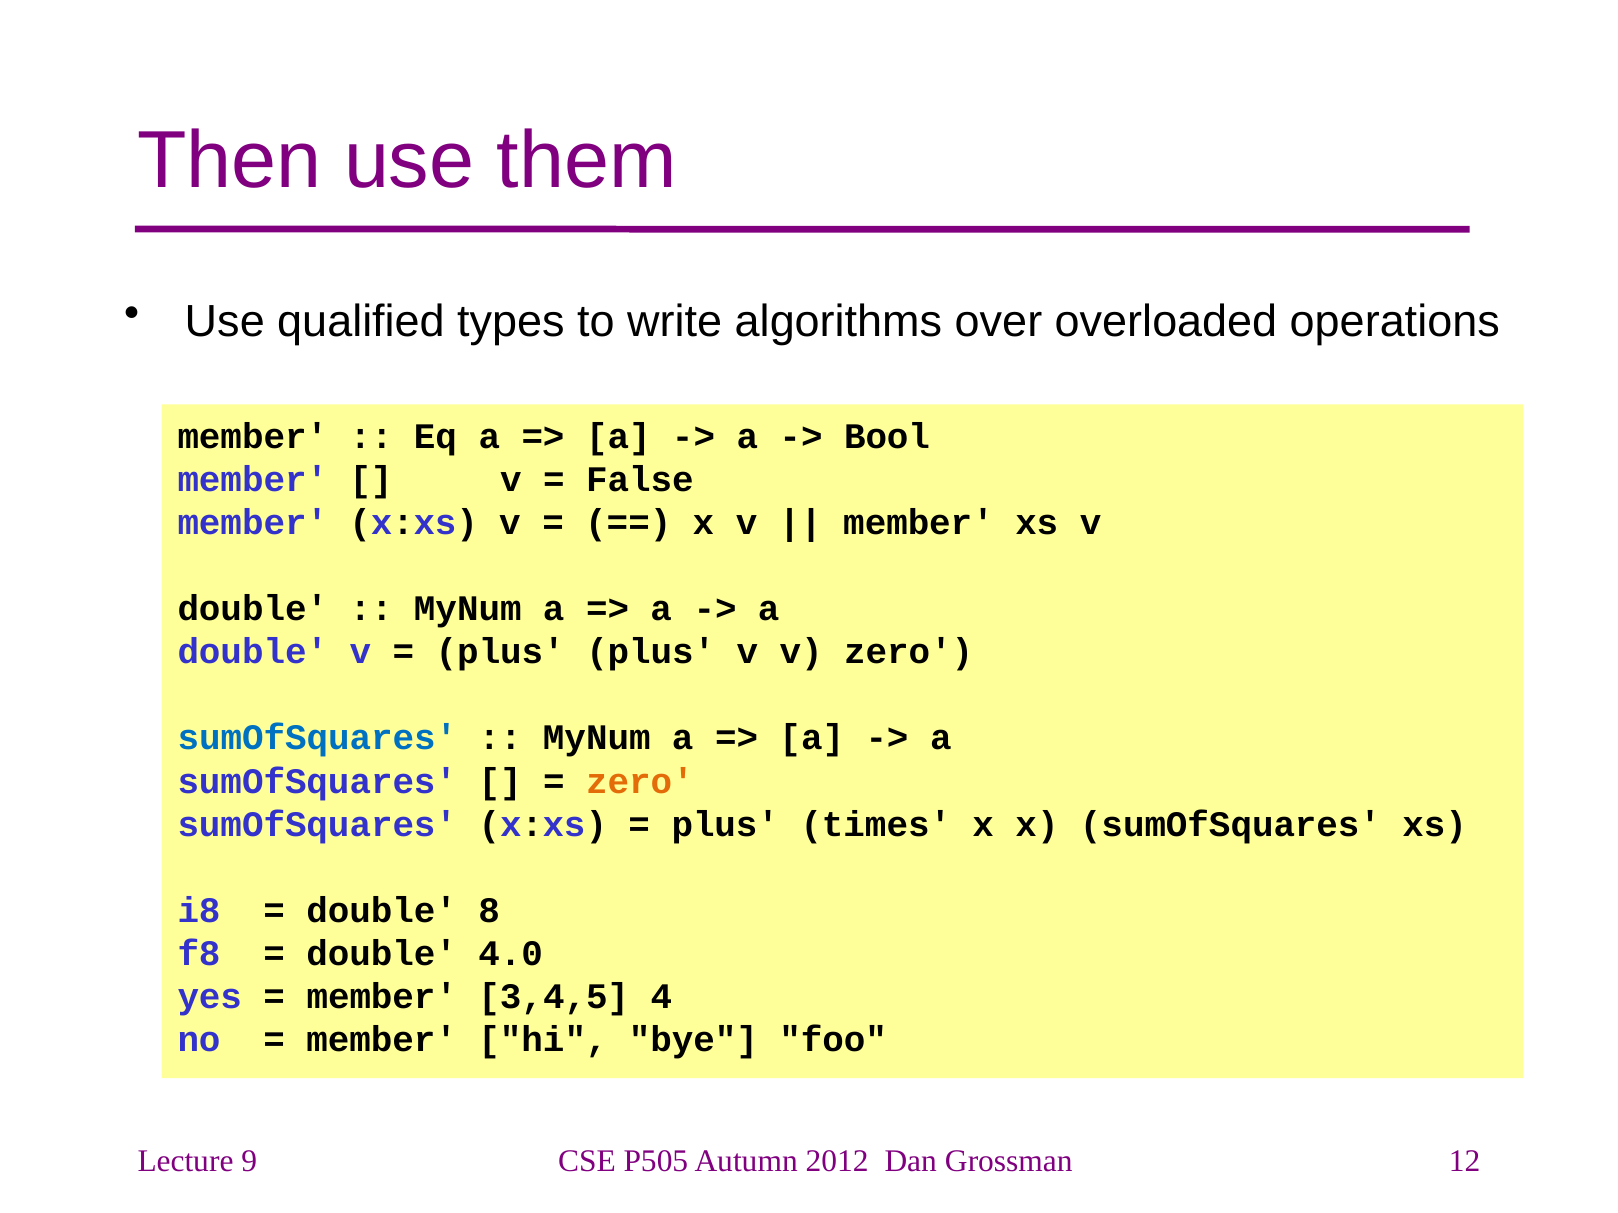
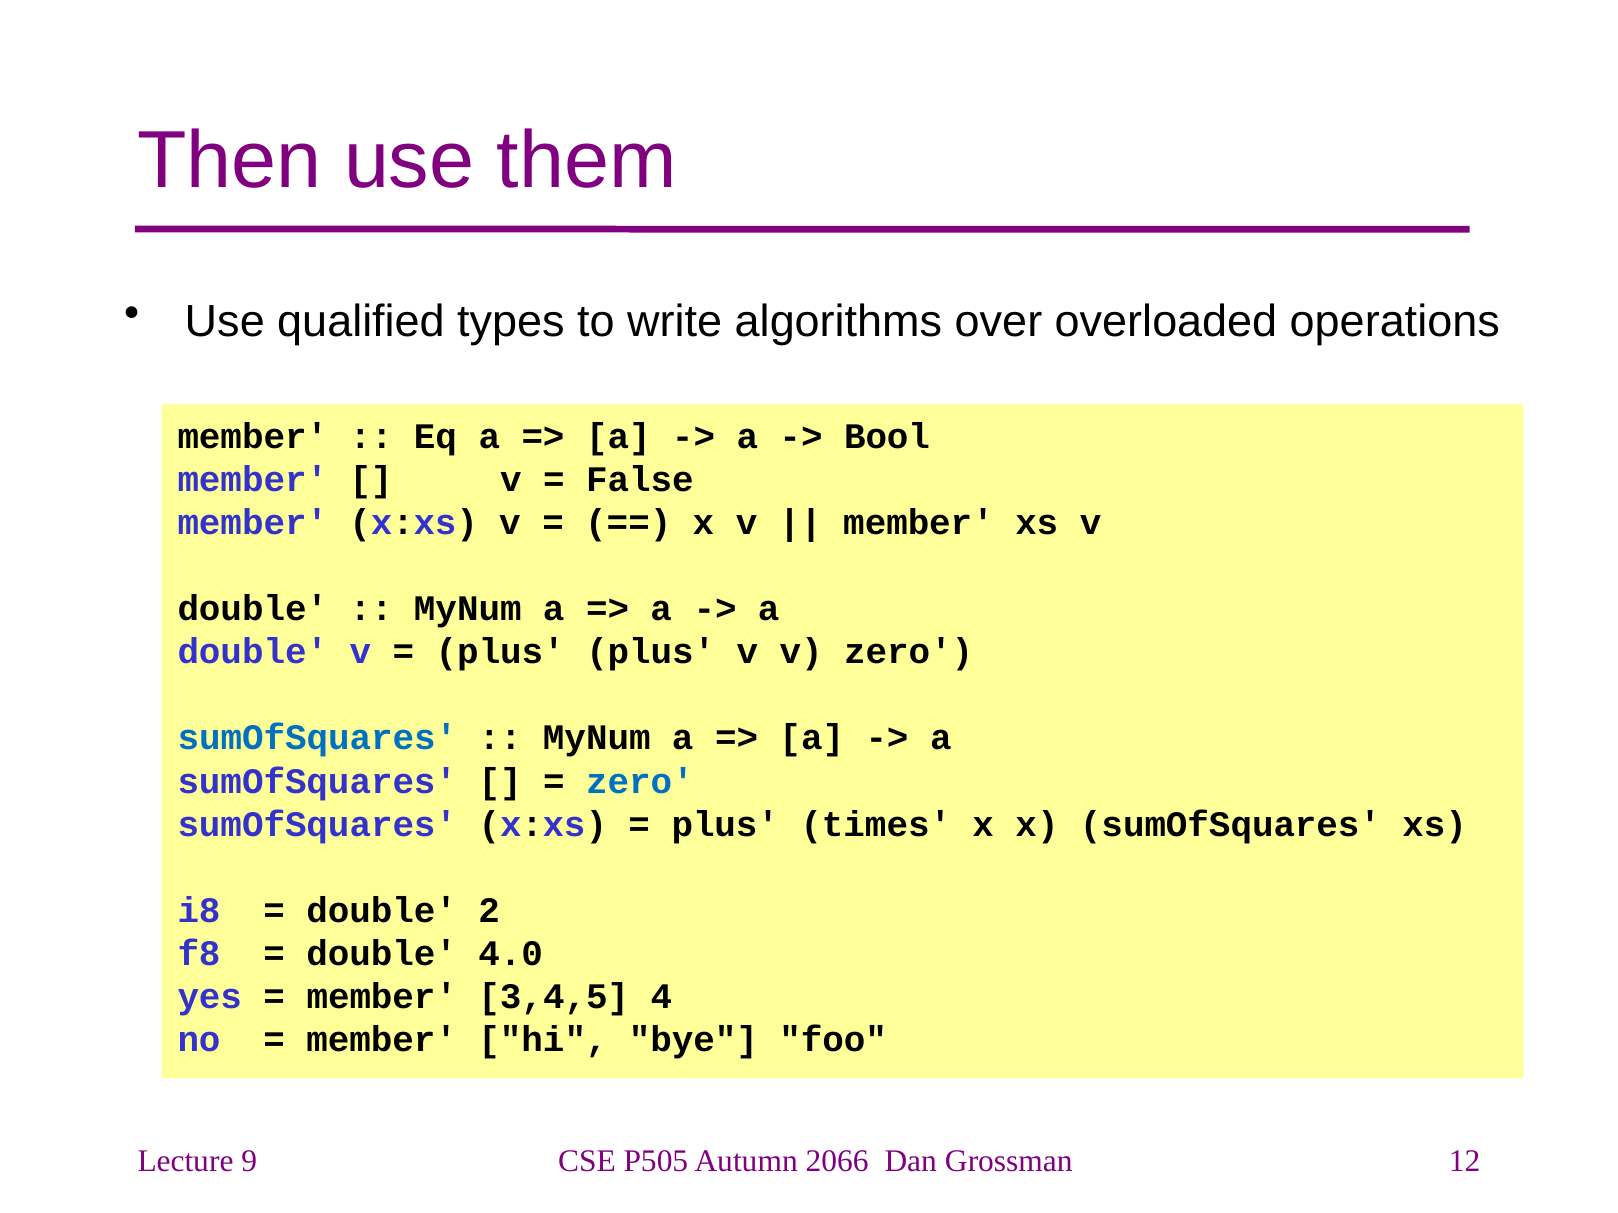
zero colour: orange -> blue (640, 782)
8: 8 -> 2 (489, 911)
2012: 2012 -> 2066 (837, 1162)
